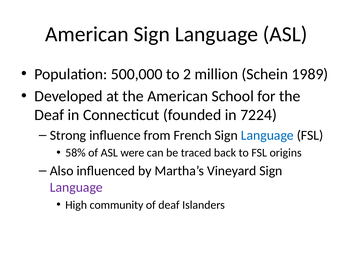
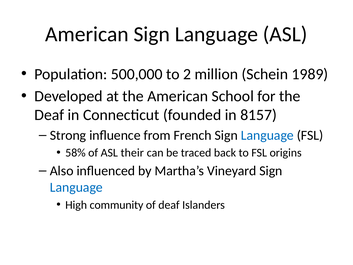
7224: 7224 -> 8157 (259, 115)
were: were -> their (132, 153)
Language colour: purple -> blue (76, 187)
